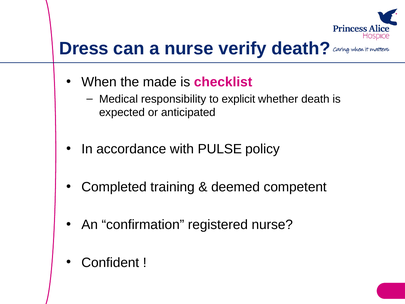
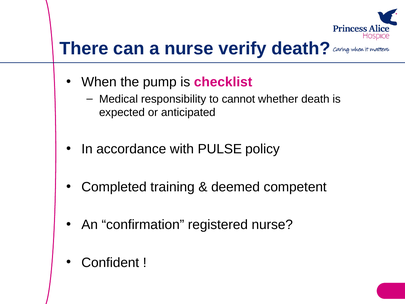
Dress: Dress -> There (84, 49)
made: made -> pump (160, 82)
explicit: explicit -> cannot (238, 99)
